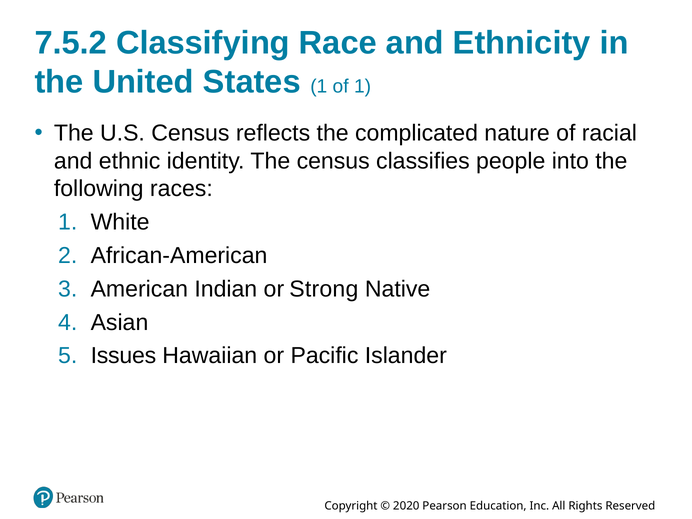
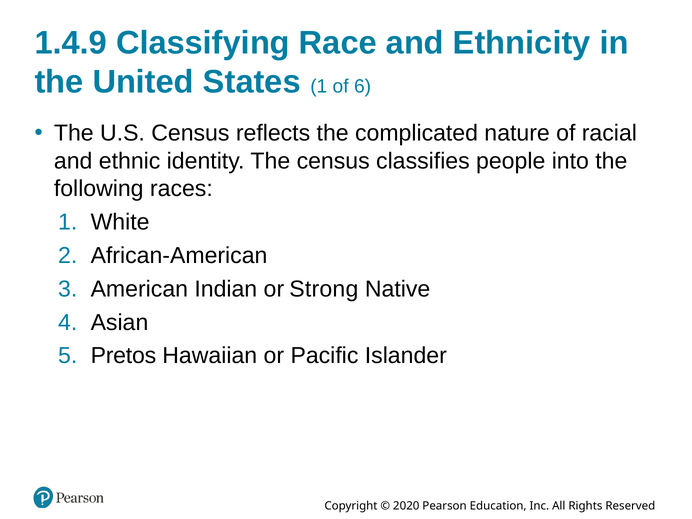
7.5.2: 7.5.2 -> 1.4.9 (71, 43)
of 1: 1 -> 6 (363, 86)
Issues: Issues -> Pretos (123, 356)
